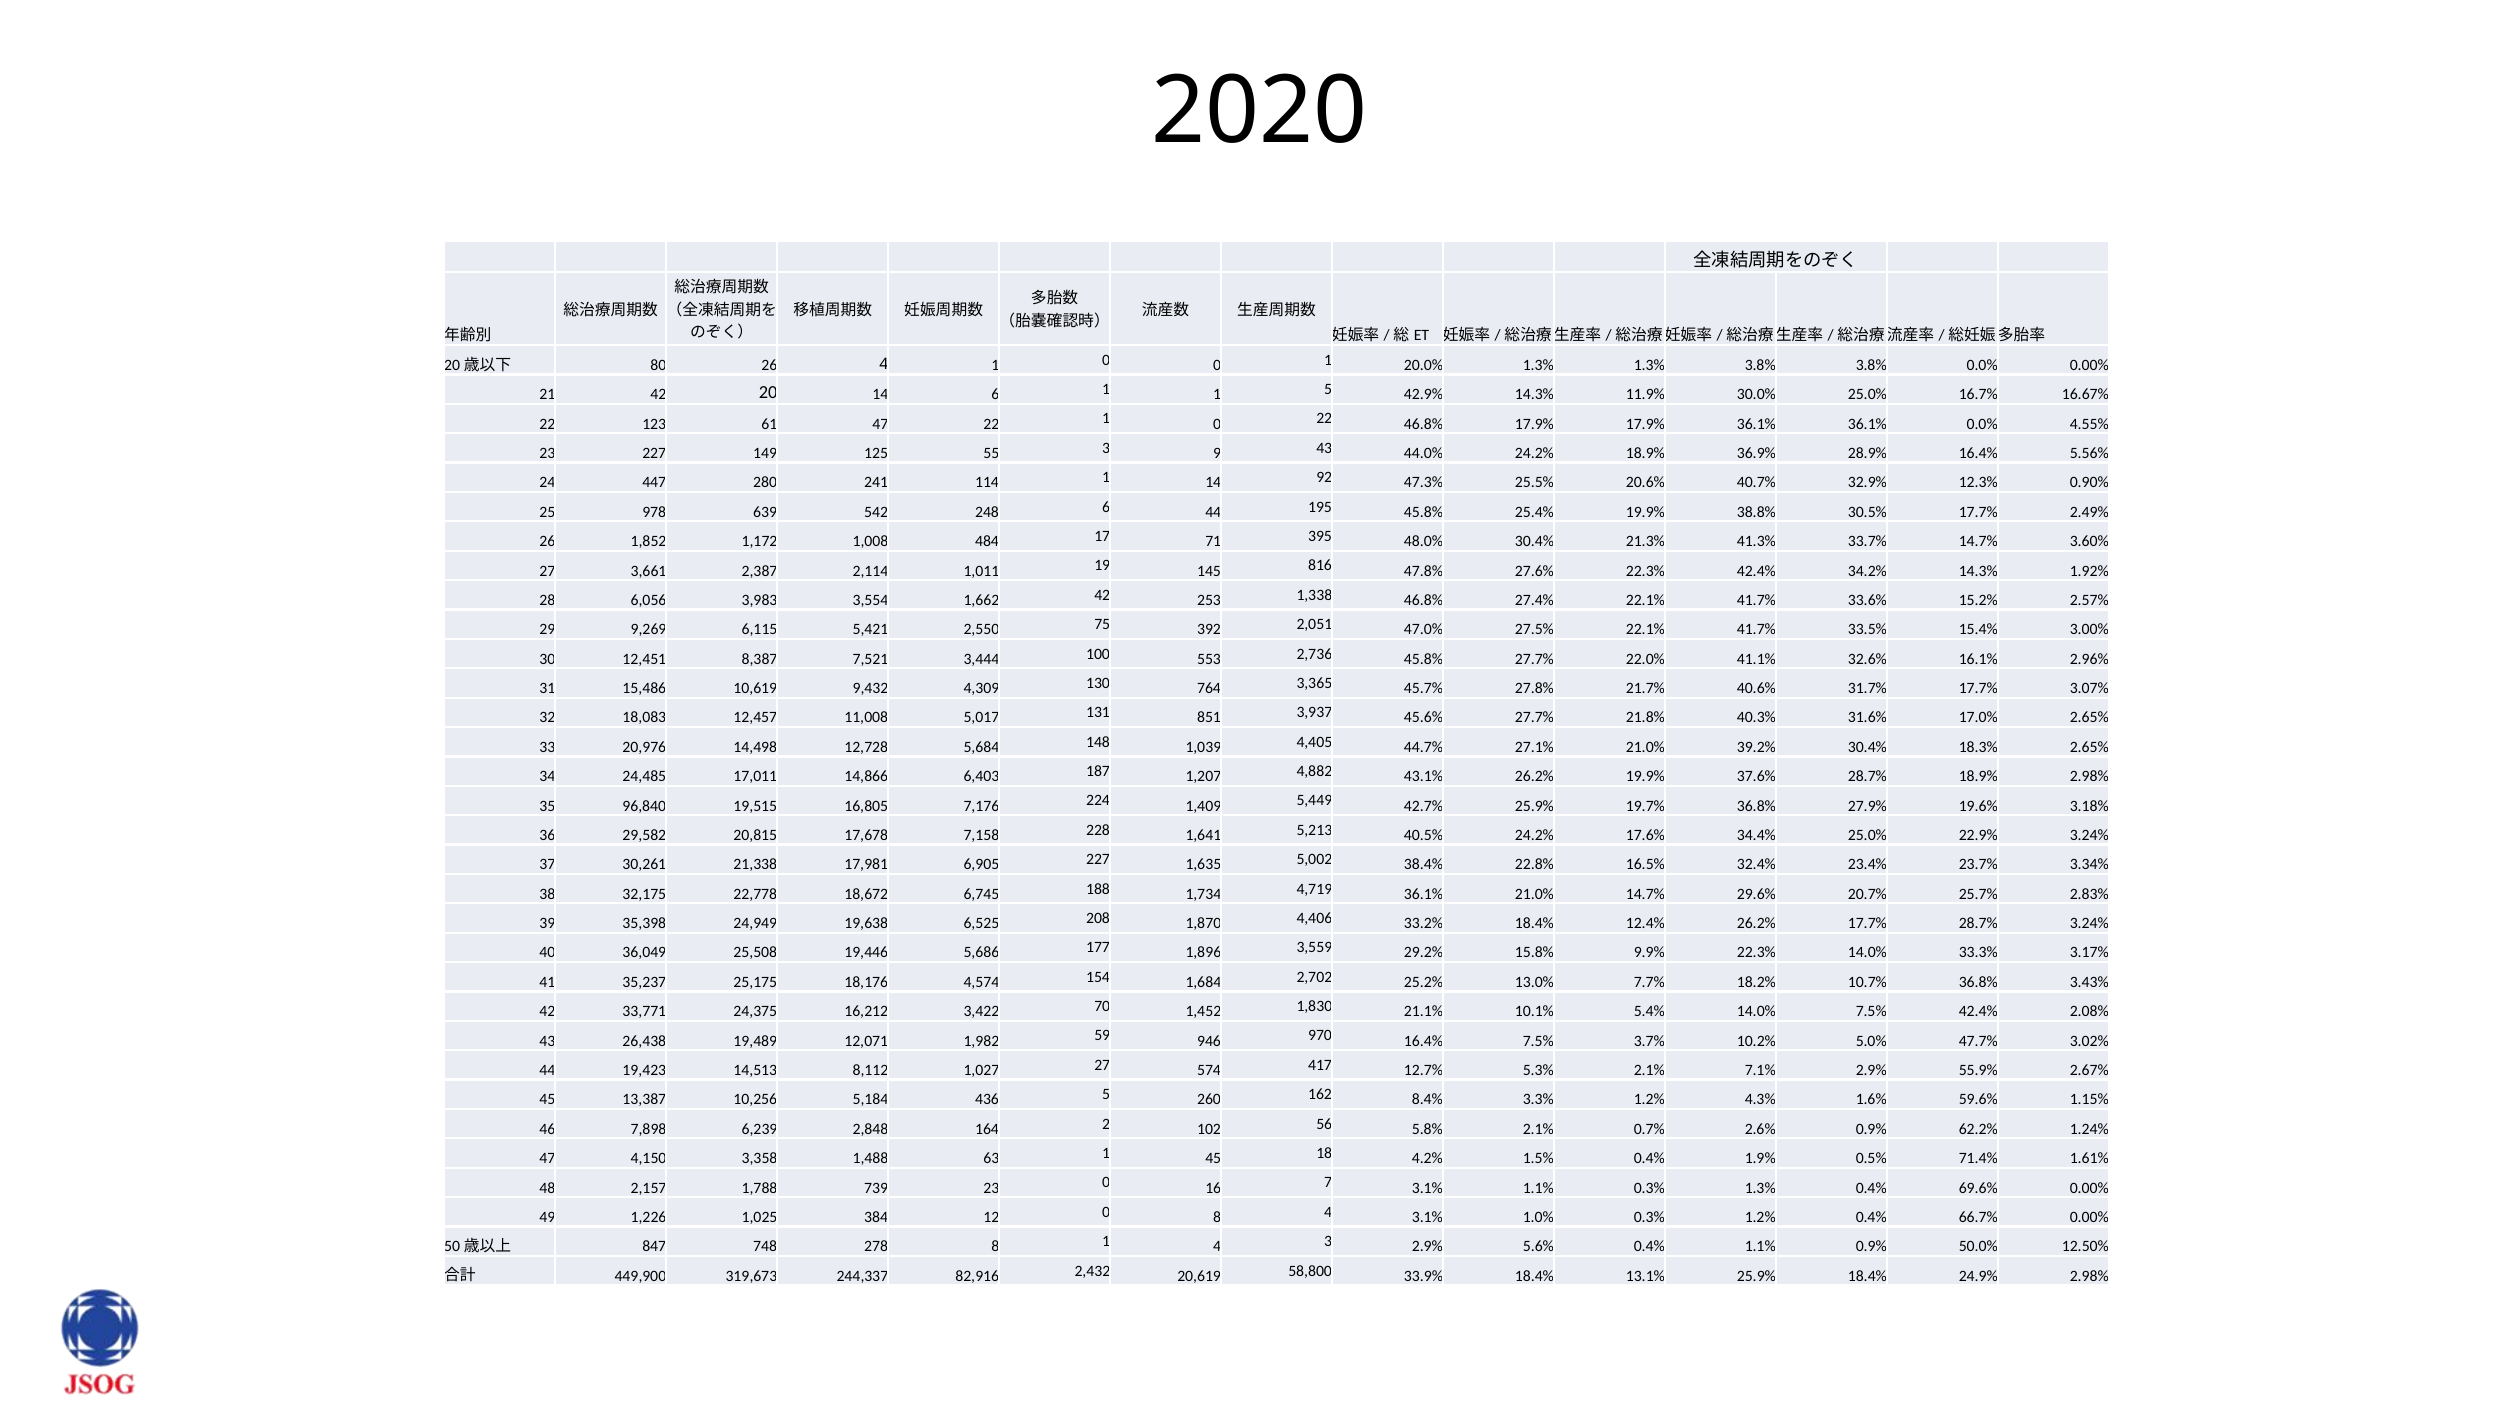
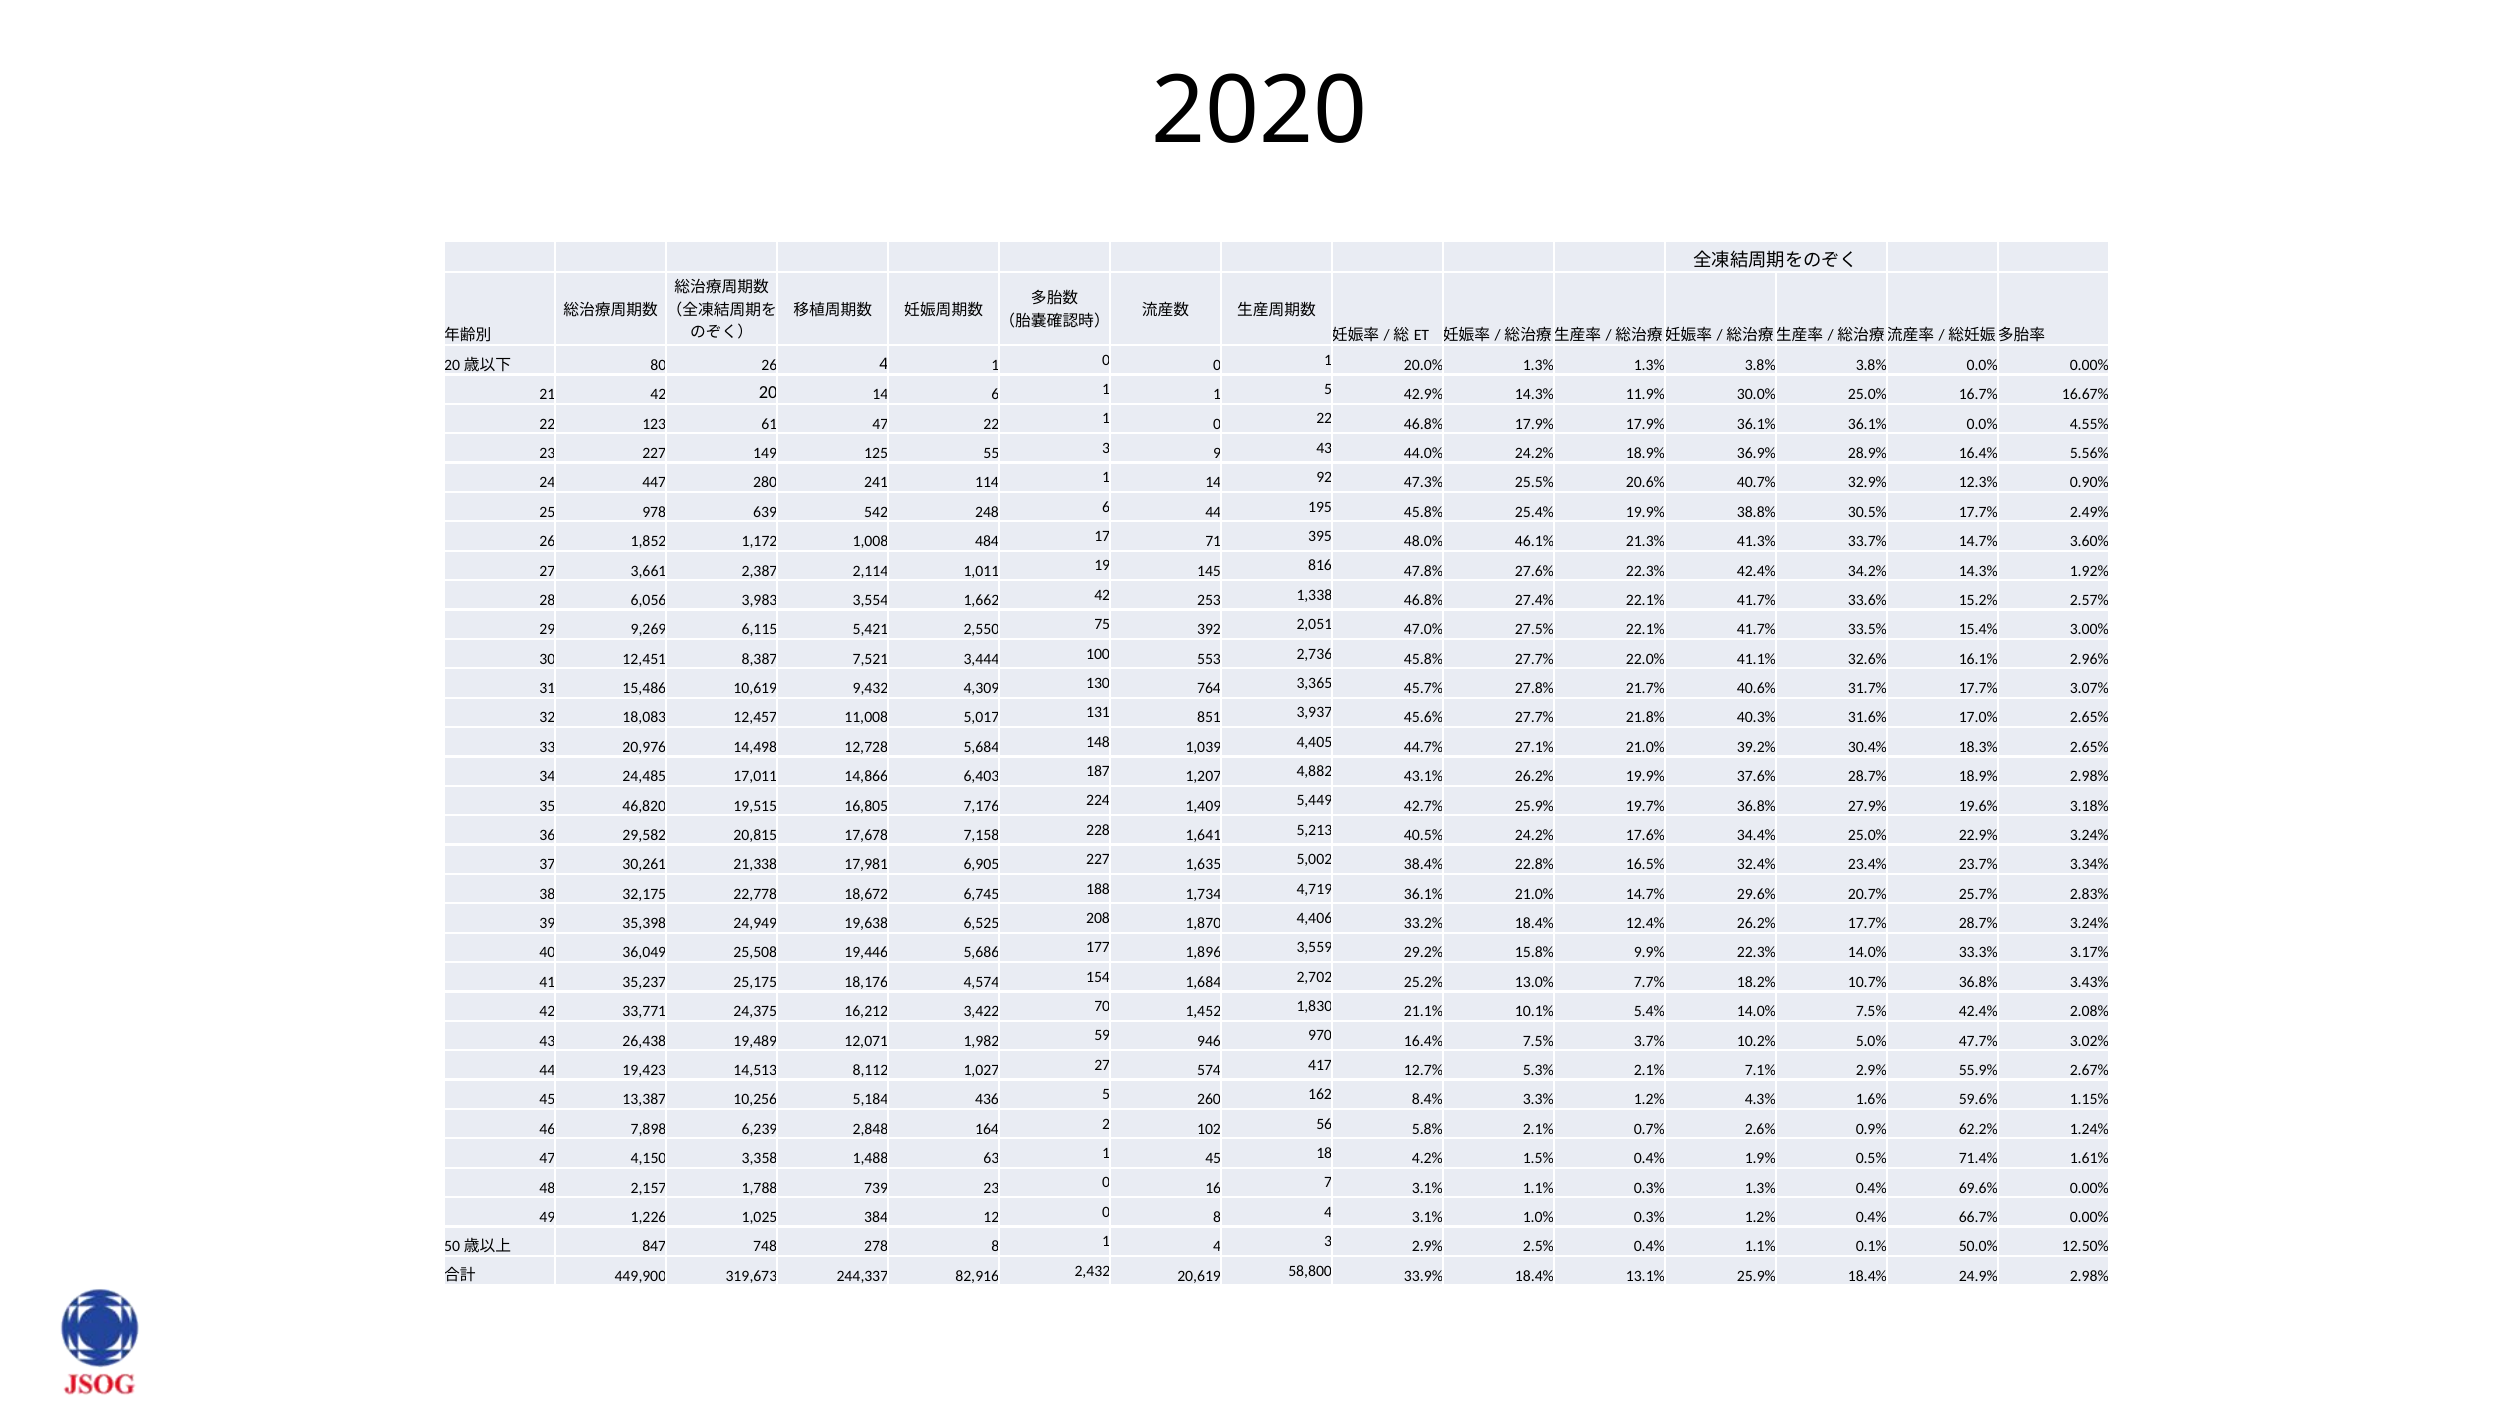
48.0% 30.4%: 30.4% -> 46.1% (1534, 541)
96,840: 96,840 -> 46,820 (644, 806)
5.6%: 5.6% -> 2.5% (1538, 1247)
1.1% 0.9%: 0.9% -> 0.1% (1871, 1247)
